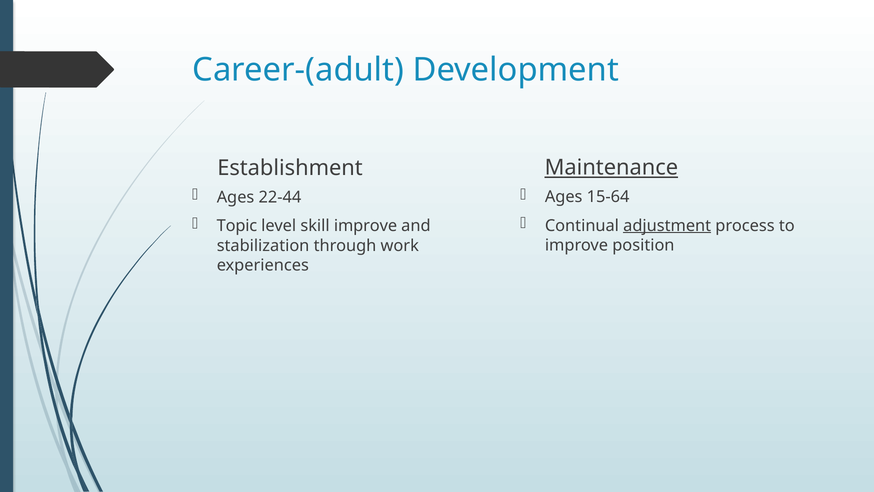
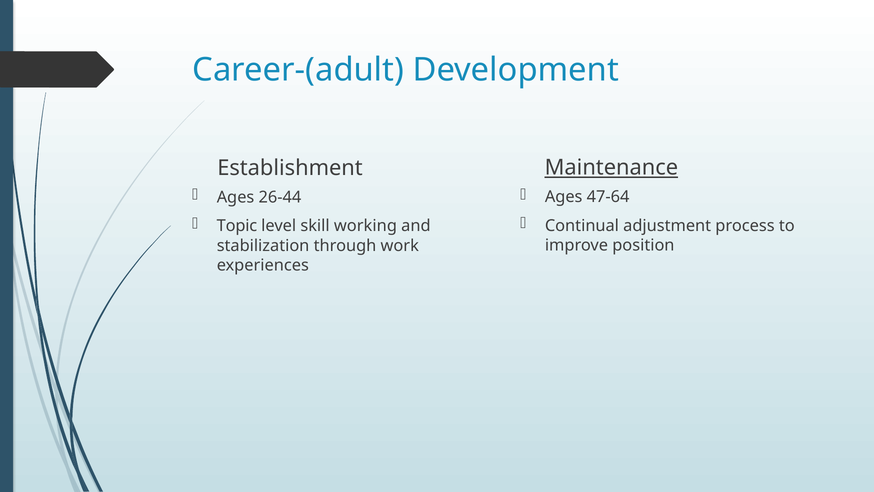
15-64: 15-64 -> 47-64 (608, 197)
22-44: 22-44 -> 26-44 (280, 197)
adjustment underline: present -> none (667, 226)
skill improve: improve -> working (365, 226)
